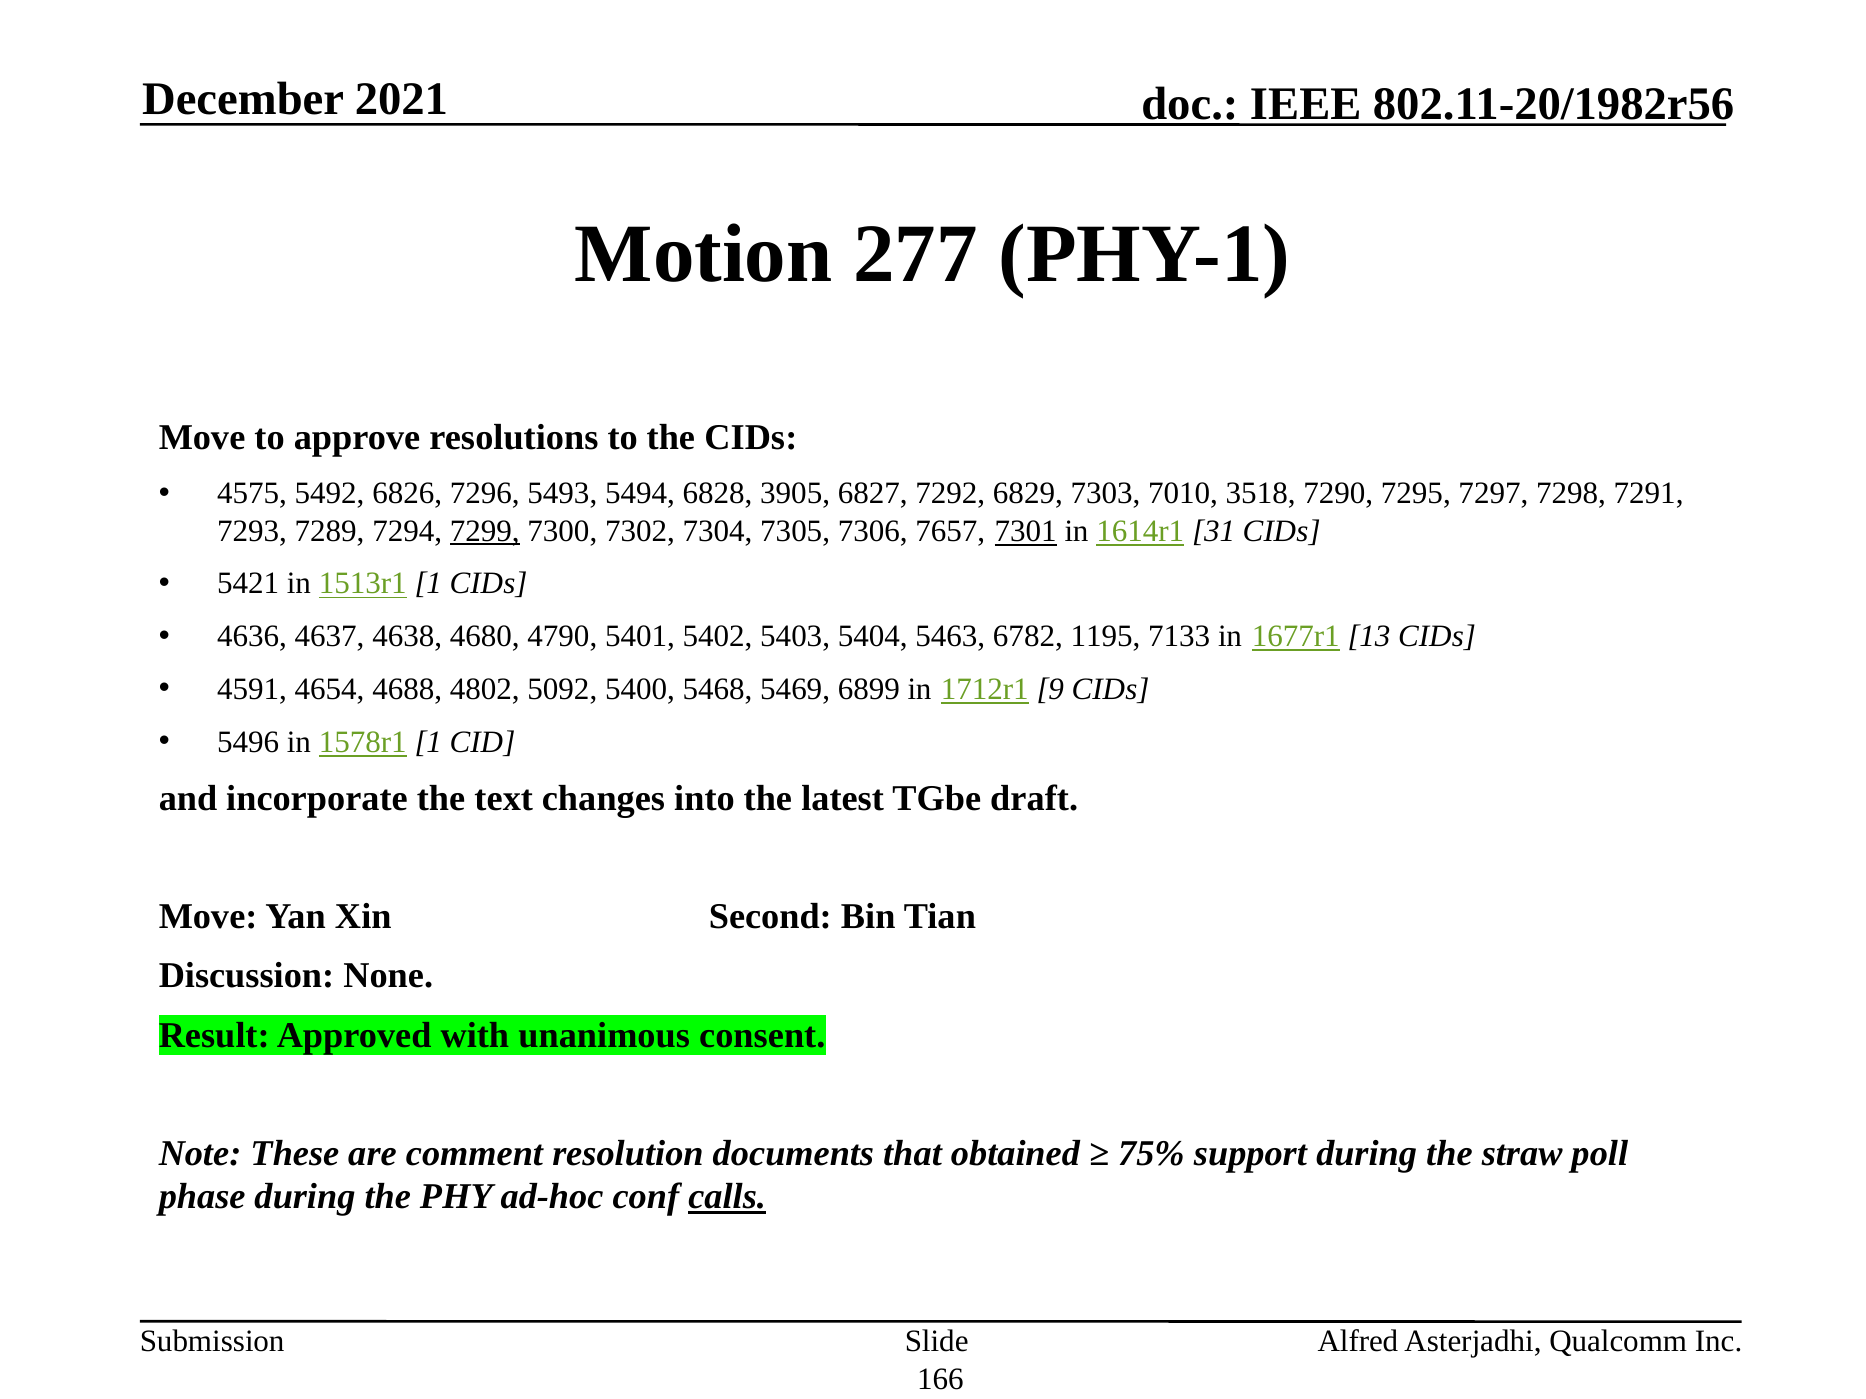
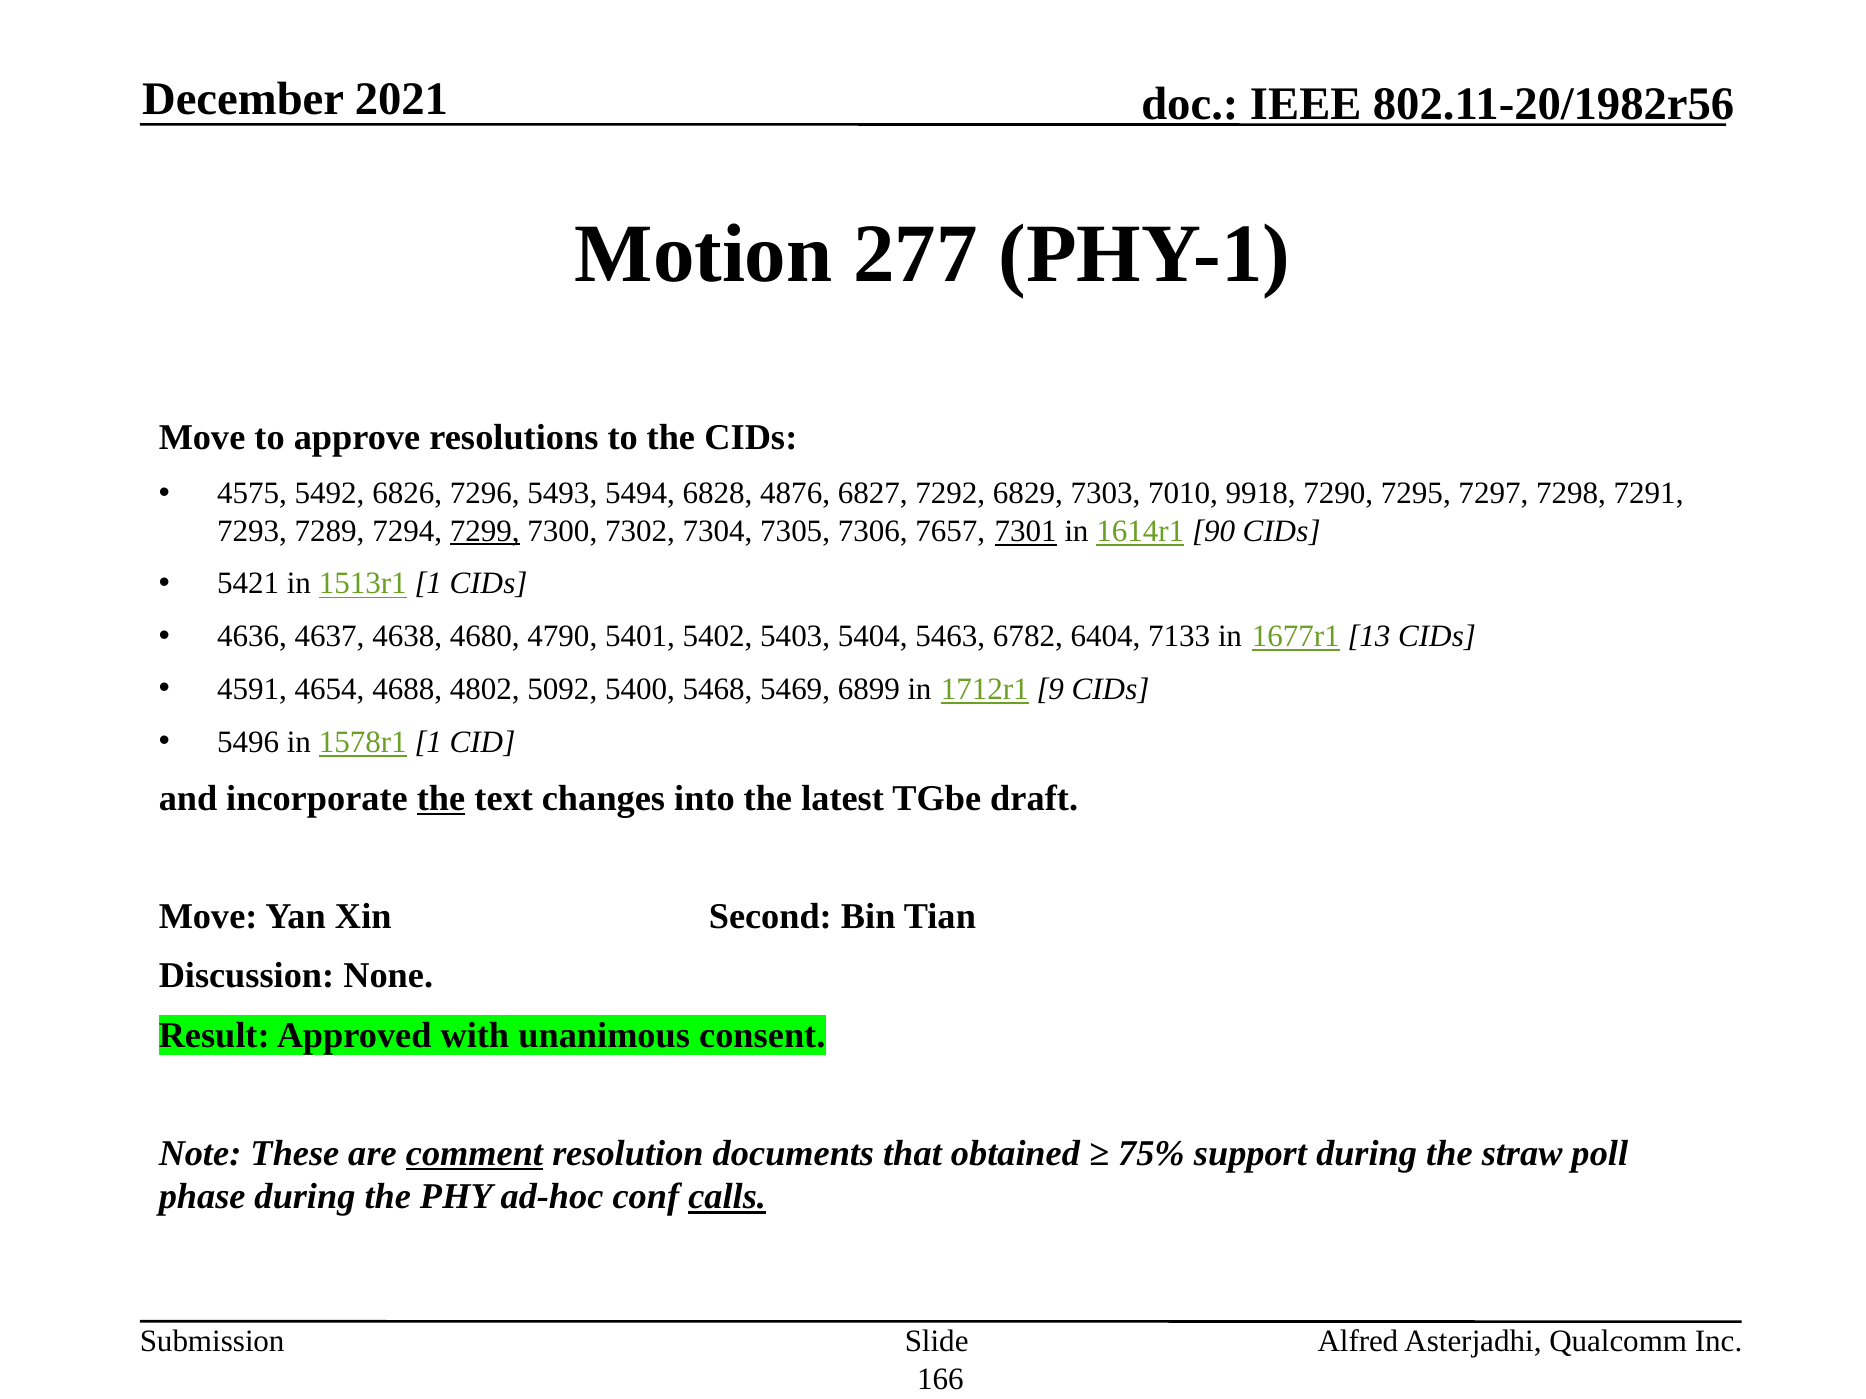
3905: 3905 -> 4876 (795, 494)
3518: 3518 -> 9918 (1261, 494)
31: 31 -> 90 (1214, 531)
1195: 1195 -> 6404 (1105, 637)
the underline: none -> present (441, 799)
comment underline: none -> present (474, 1154)
